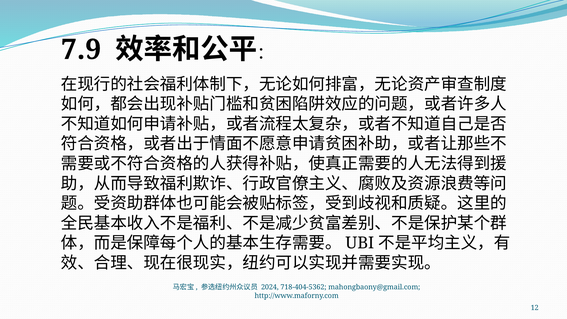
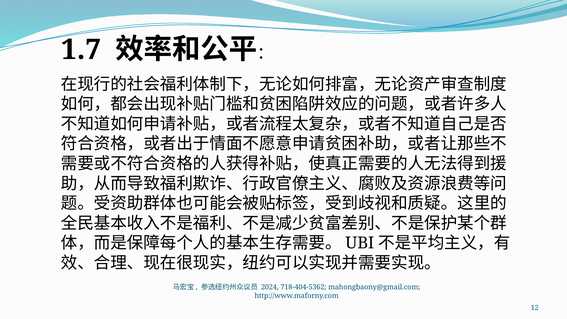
7.9: 7.9 -> 1.7 (81, 50)
